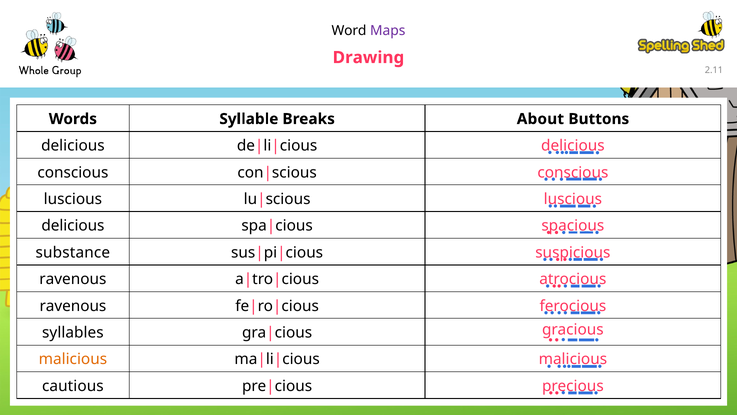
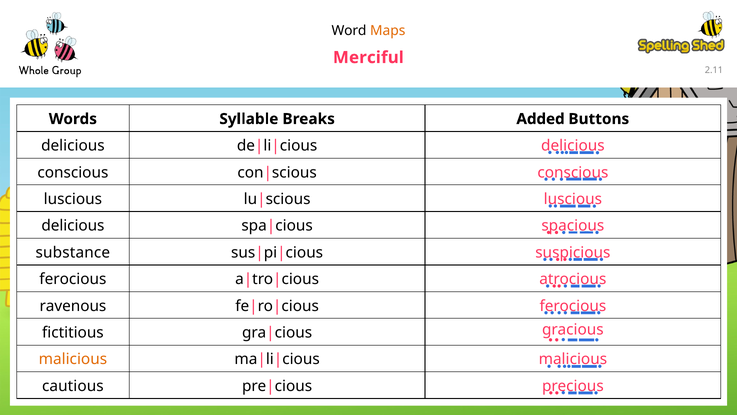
Maps colour: purple -> orange (388, 31)
Drawing: Drawing -> Merciful (368, 57)
About: About -> Added (541, 119)
ravenous: ravenous -> ferocious (73, 279)
syllables: syllables -> fictitious (73, 332)
